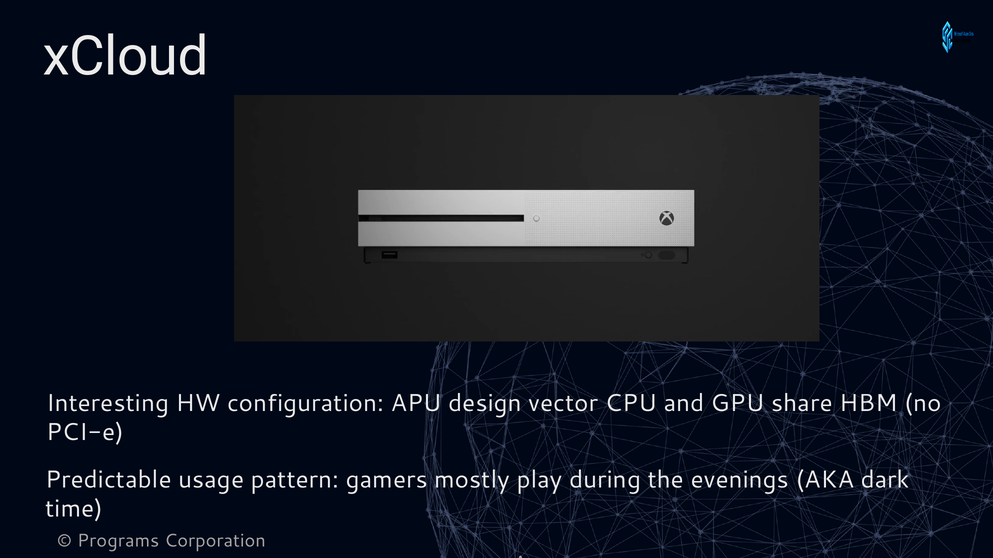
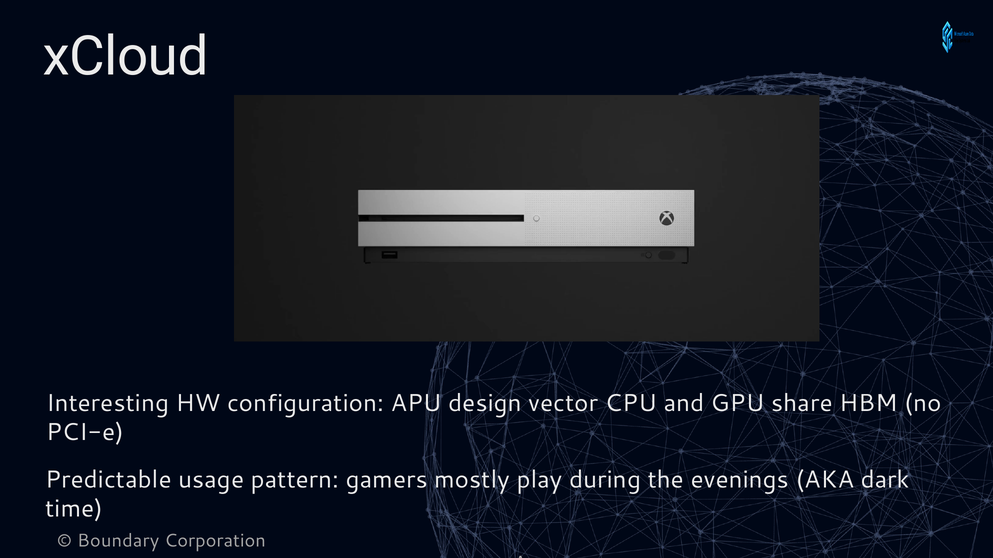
Programs: Programs -> Boundary (118, 541)
